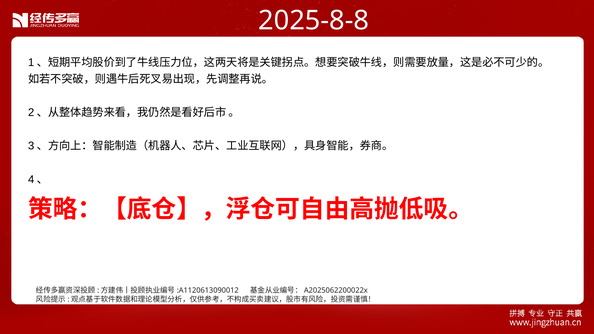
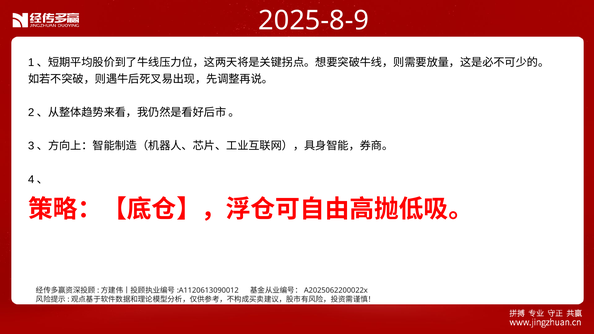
2025-8-8: 2025-8-8 -> 2025-8-9 (314, 20)
